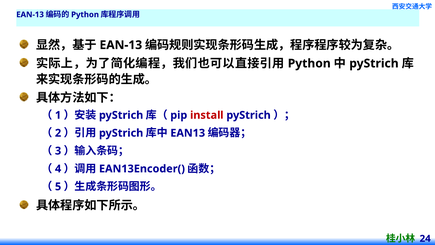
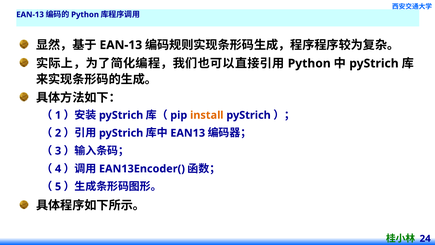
install colour: red -> orange (207, 115)
